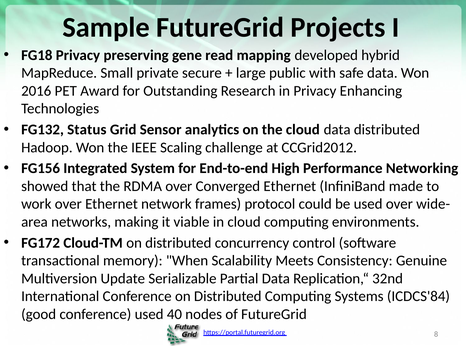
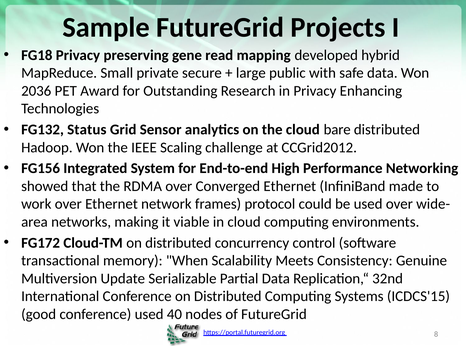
2016: 2016 -> 2036 (36, 91)
cloud data: data -> bare (337, 129)
ICDCS'84: ICDCS'84 -> ICDCS'15 (418, 296)
